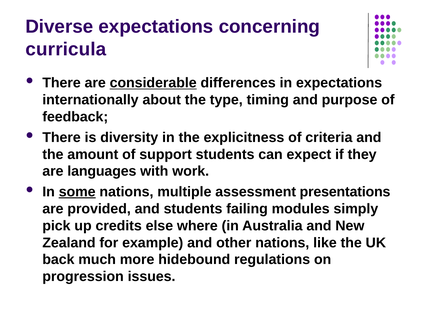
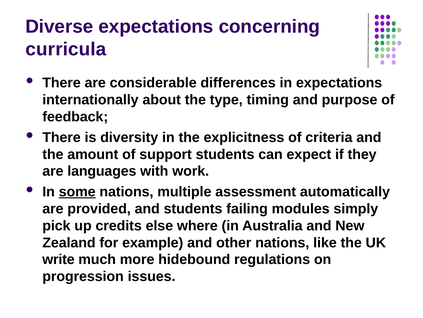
considerable underline: present -> none (153, 83)
presentations: presentations -> automatically (345, 191)
back: back -> write (58, 259)
